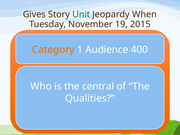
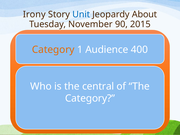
Gives: Gives -> Irony (34, 14)
Unit colour: green -> blue (81, 14)
When: When -> About (145, 14)
19: 19 -> 90 (121, 24)
Qualities: Qualities -> Category (90, 98)
